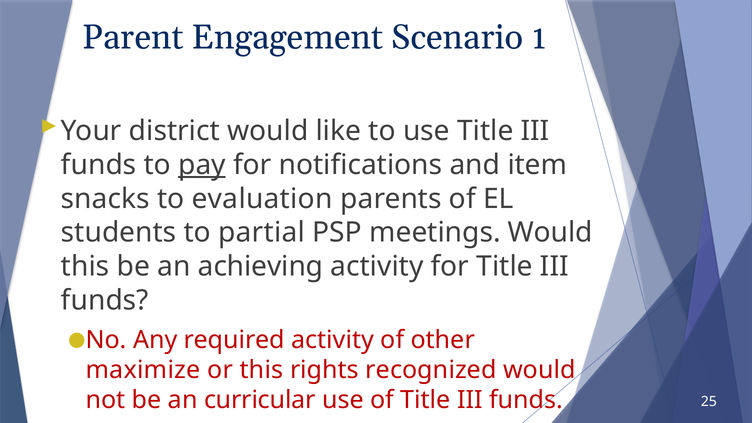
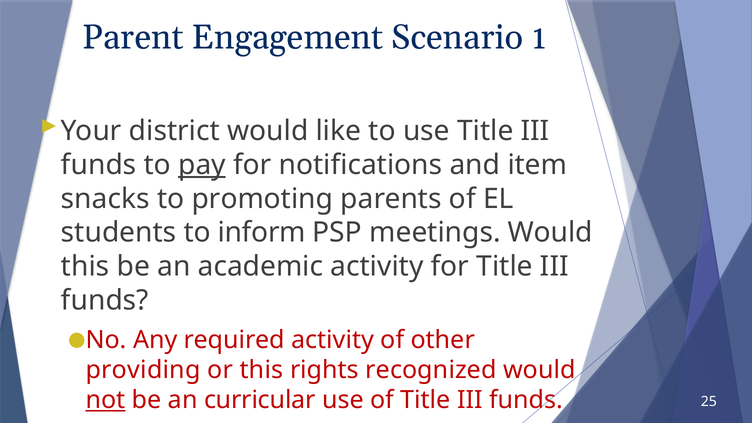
evaluation: evaluation -> promoting (262, 199)
partial: partial -> inform (262, 233)
achieving: achieving -> academic (260, 266)
maximize: maximize -> providing (143, 370)
not underline: none -> present (106, 400)
